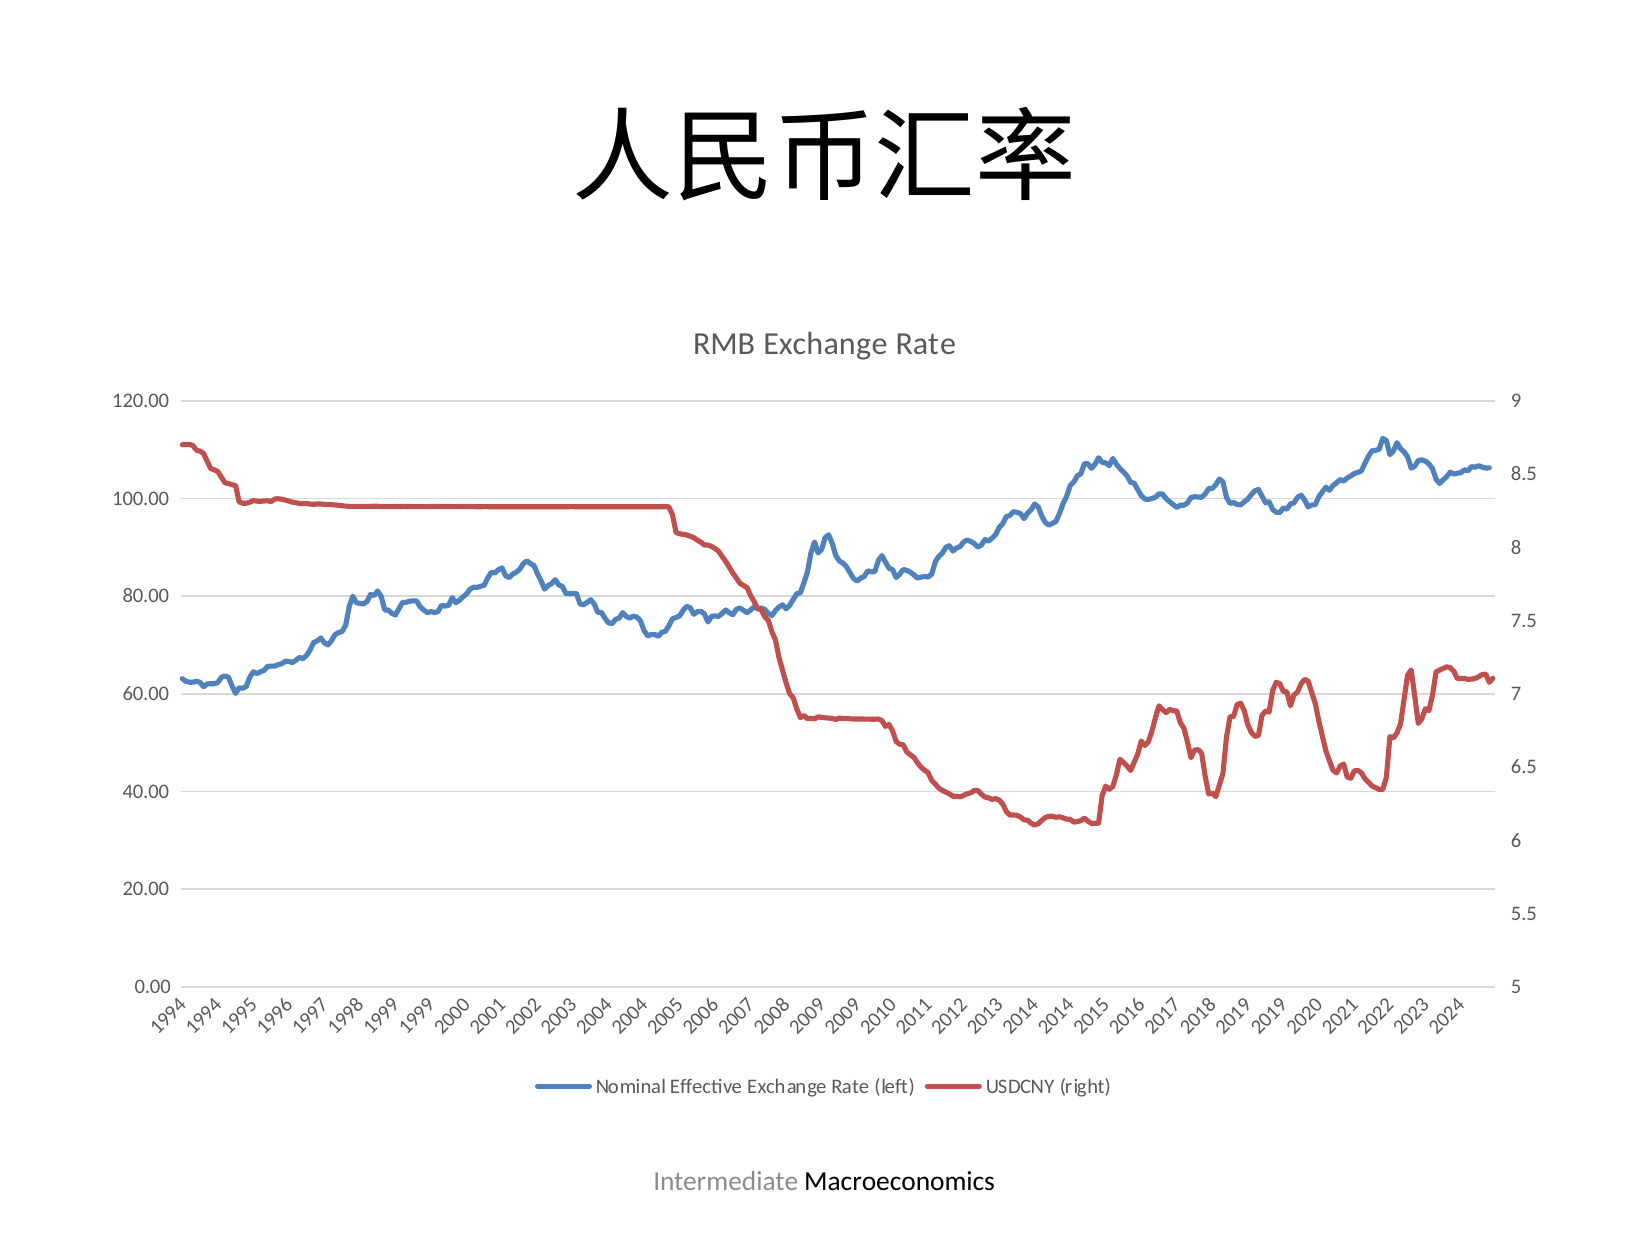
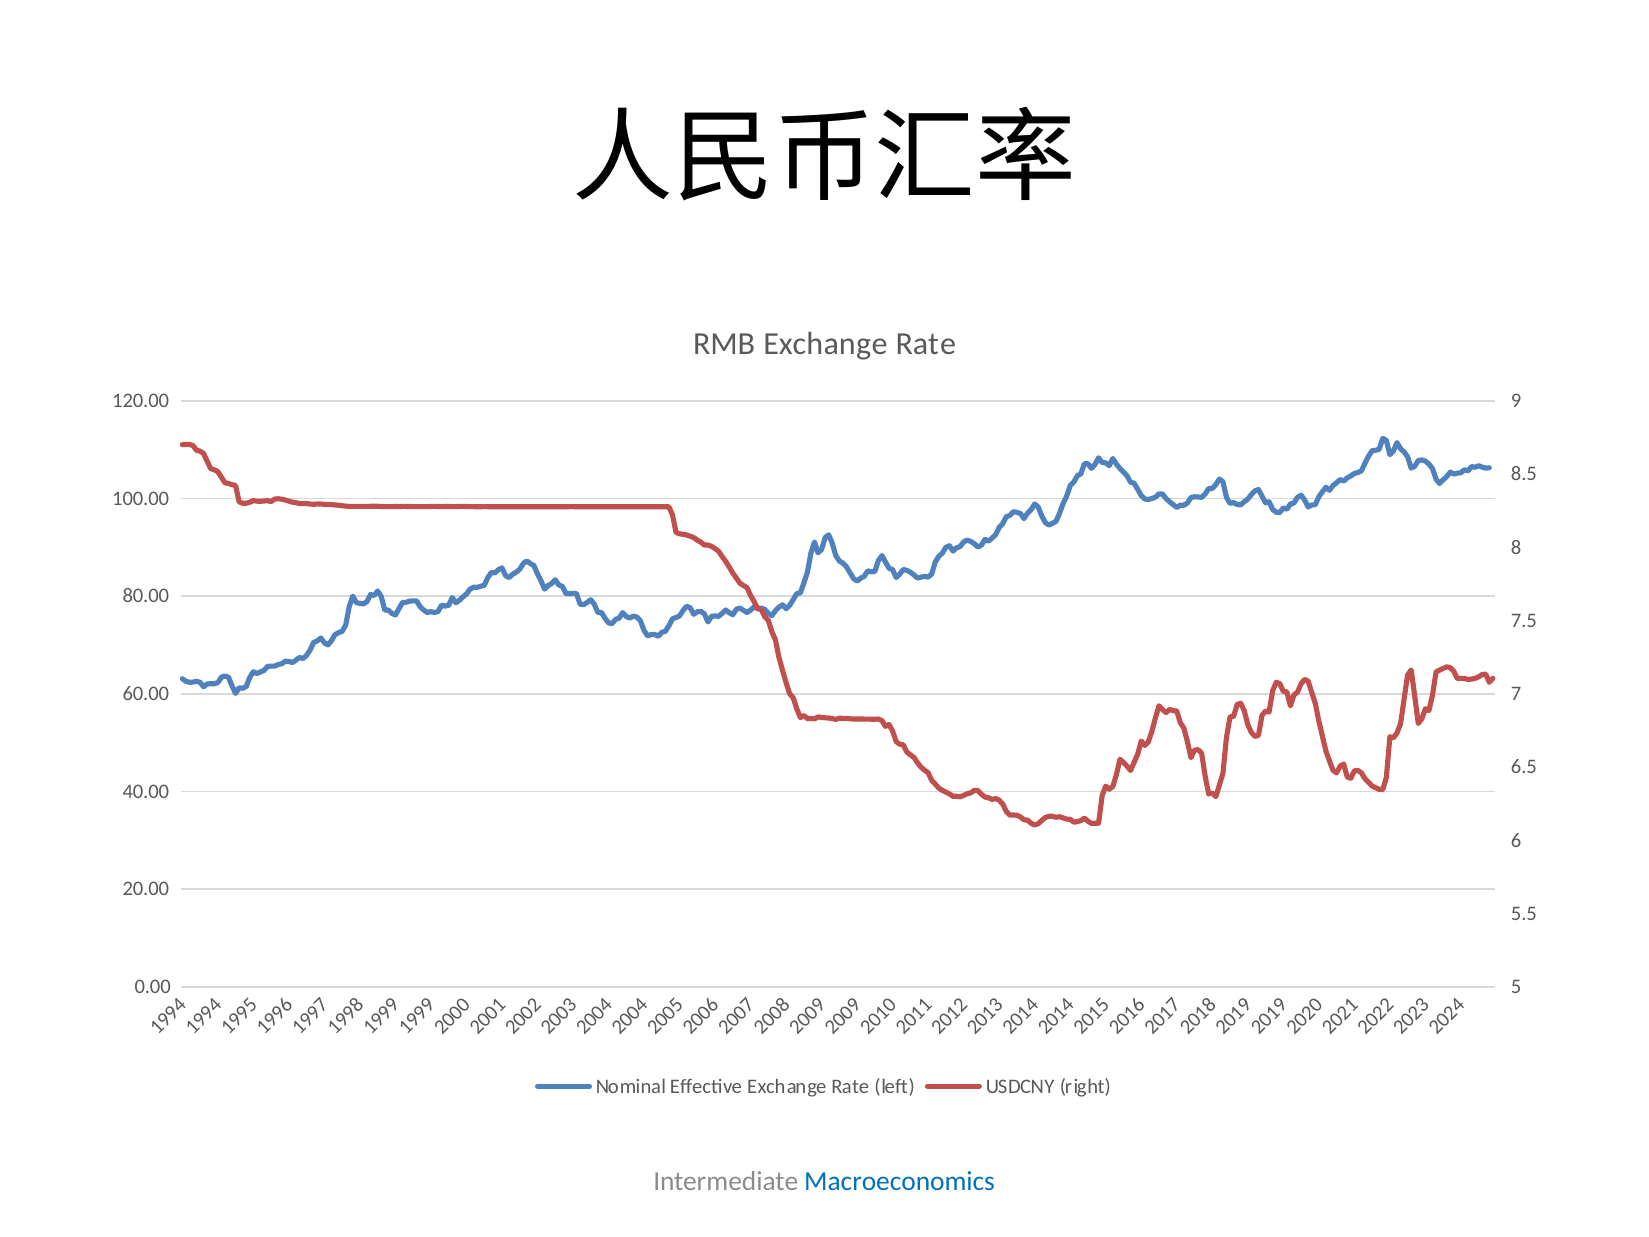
Macroeconomics colour: black -> blue (900, 1181)
